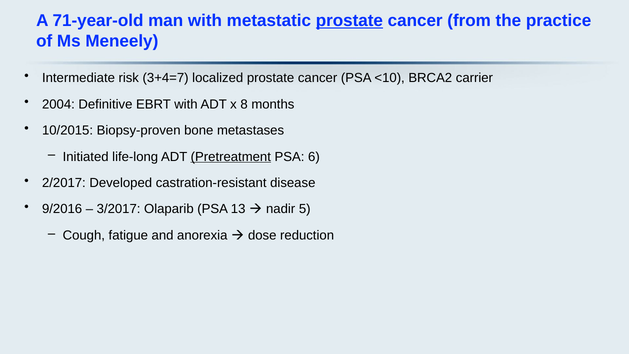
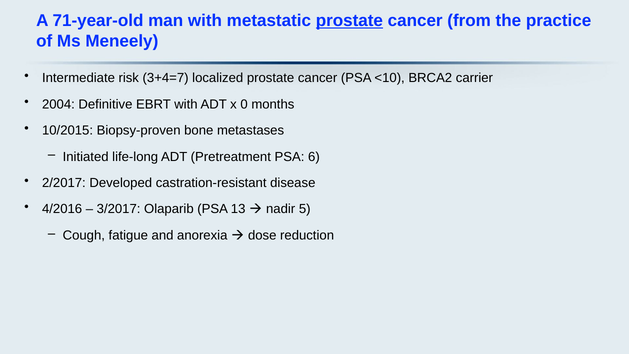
8: 8 -> 0 (244, 104)
Pretreatment underline: present -> none (231, 157)
9/2016: 9/2016 -> 4/2016 (62, 209)
